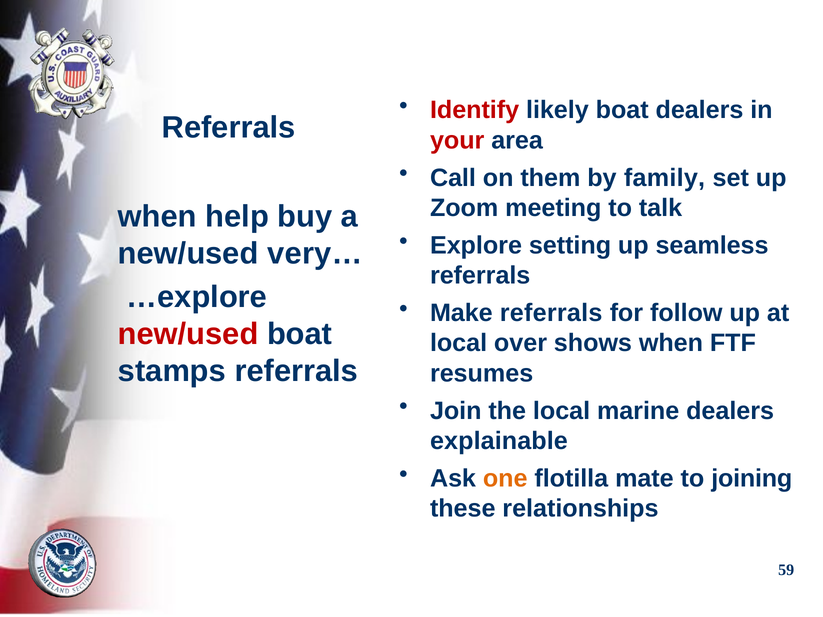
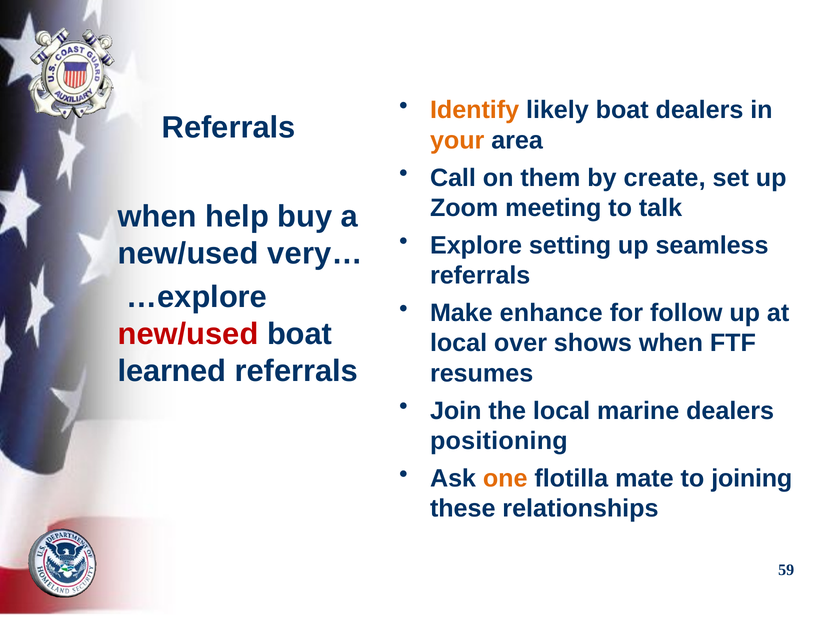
Identify colour: red -> orange (475, 110)
your colour: red -> orange (457, 140)
family: family -> create (665, 178)
Make referrals: referrals -> enhance (551, 313)
stamps: stamps -> learned (172, 371)
explainable: explainable -> positioning (499, 441)
